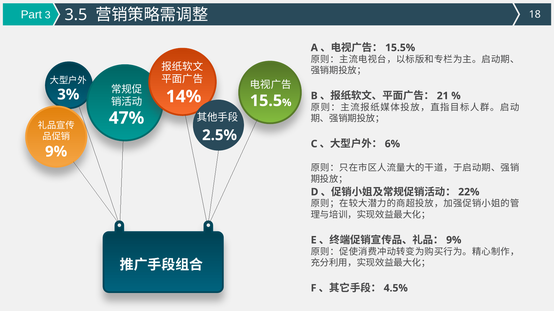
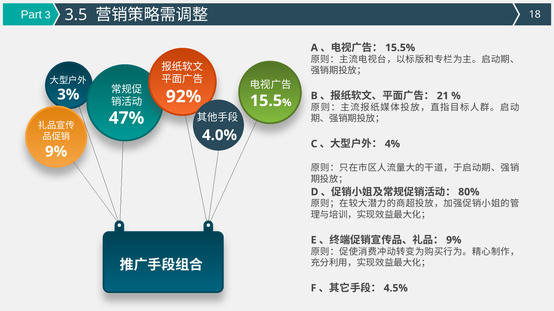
14%: 14% -> 92% (184, 97)
2.5%: 2.5% -> 4.0% (220, 135)
6%: 6% -> 4% (392, 144)
22%: 22% -> 80% (469, 192)
